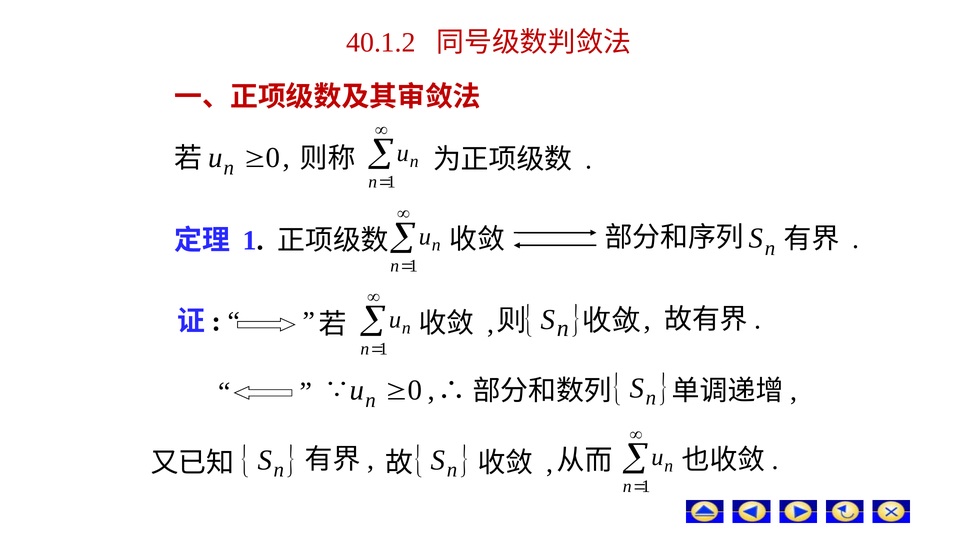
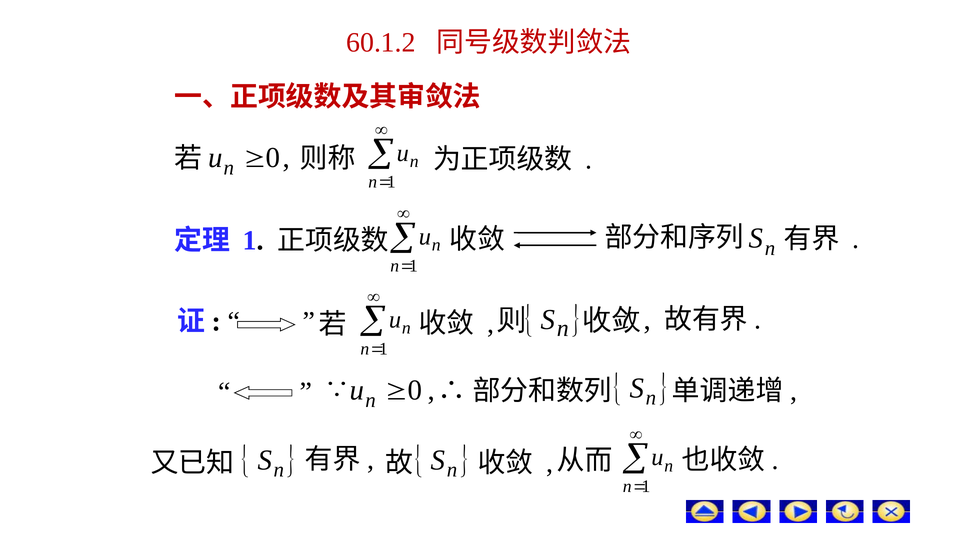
40.1.2: 40.1.2 -> 60.1.2 (381, 43)
